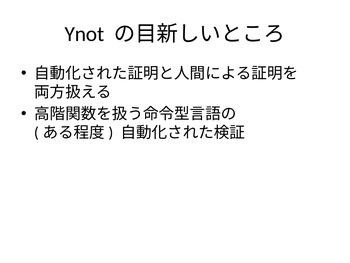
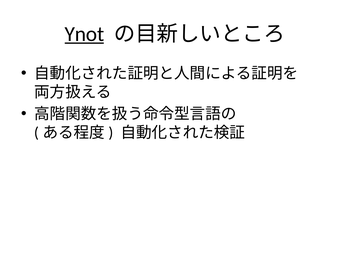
Ynot underline: none -> present (84, 34)
